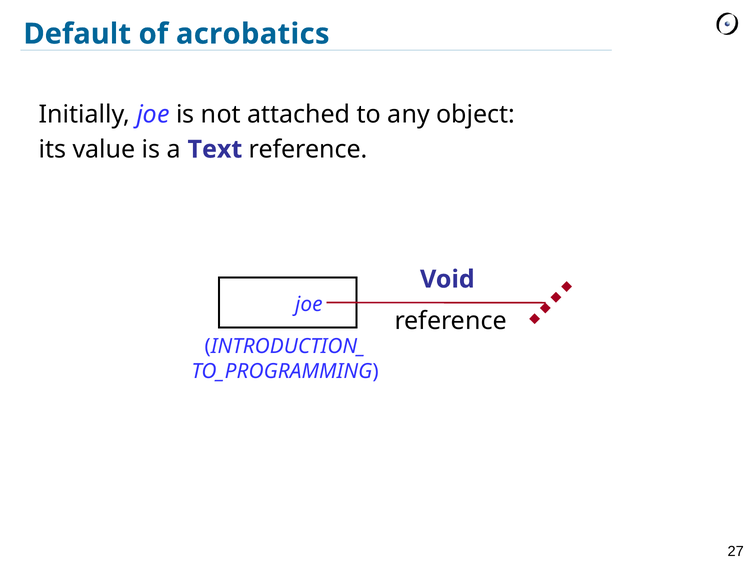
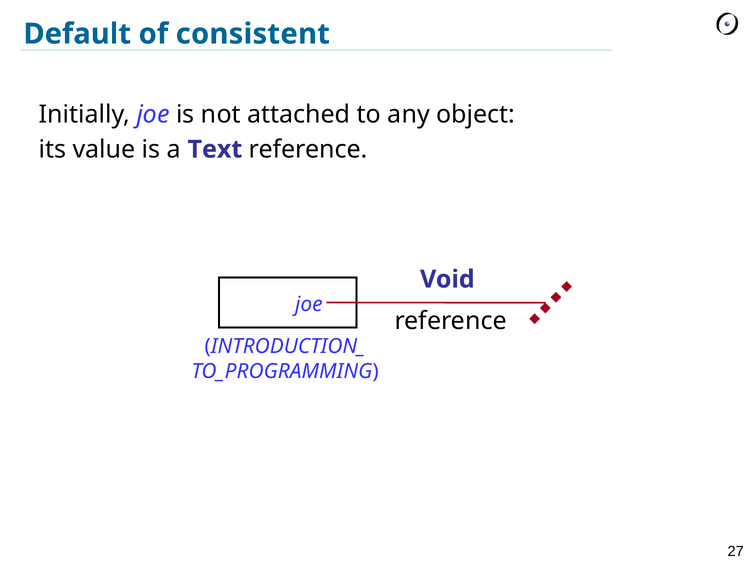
acrobatics: acrobatics -> consistent (253, 34)
